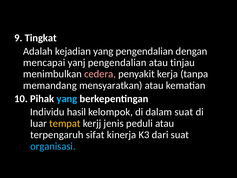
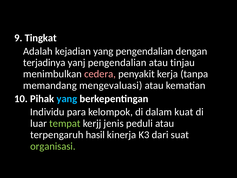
mencapai: mencapai -> terjadinya (44, 63)
mensyaratkan: mensyaratkan -> mengevaluasi (111, 85)
hasil: hasil -> para (76, 112)
dalam suat: suat -> kuat (184, 112)
tempat colour: yellow -> light green (65, 123)
sifat: sifat -> hasil (95, 135)
organisasi colour: light blue -> light green (53, 146)
